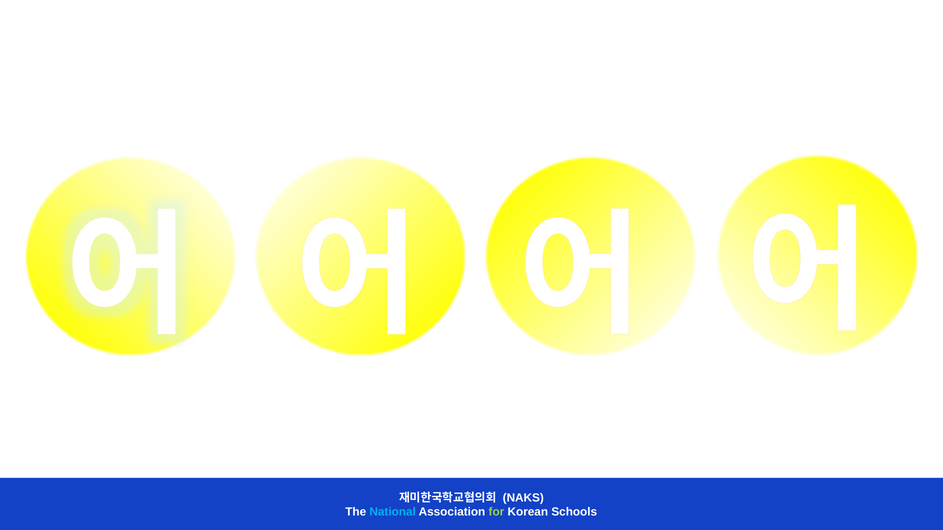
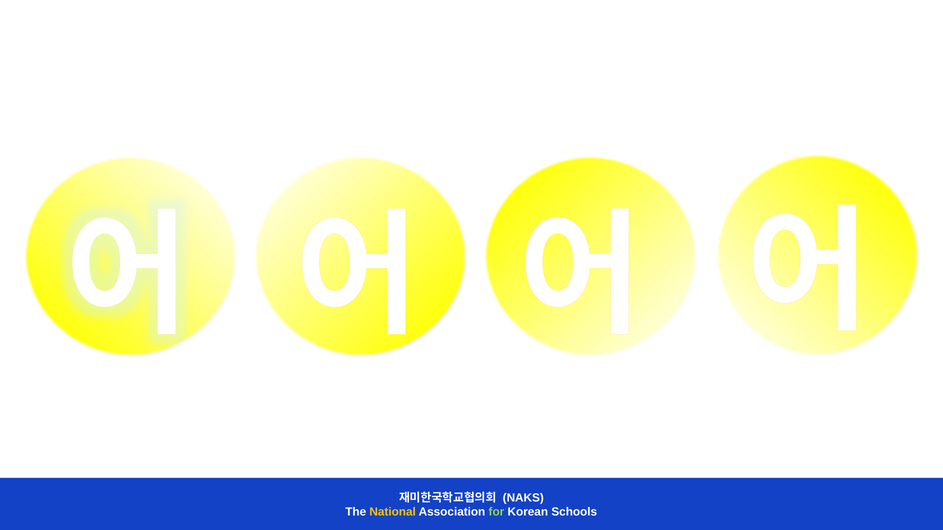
National colour: light blue -> yellow (393, 512)
